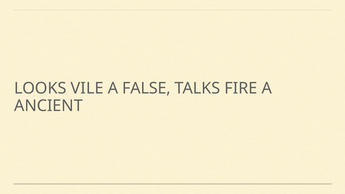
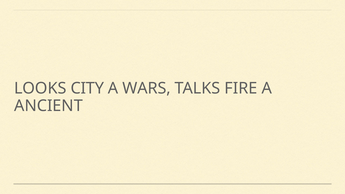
VILE: VILE -> CITY (87, 88)
FALSE: FALSE -> WARS (146, 88)
